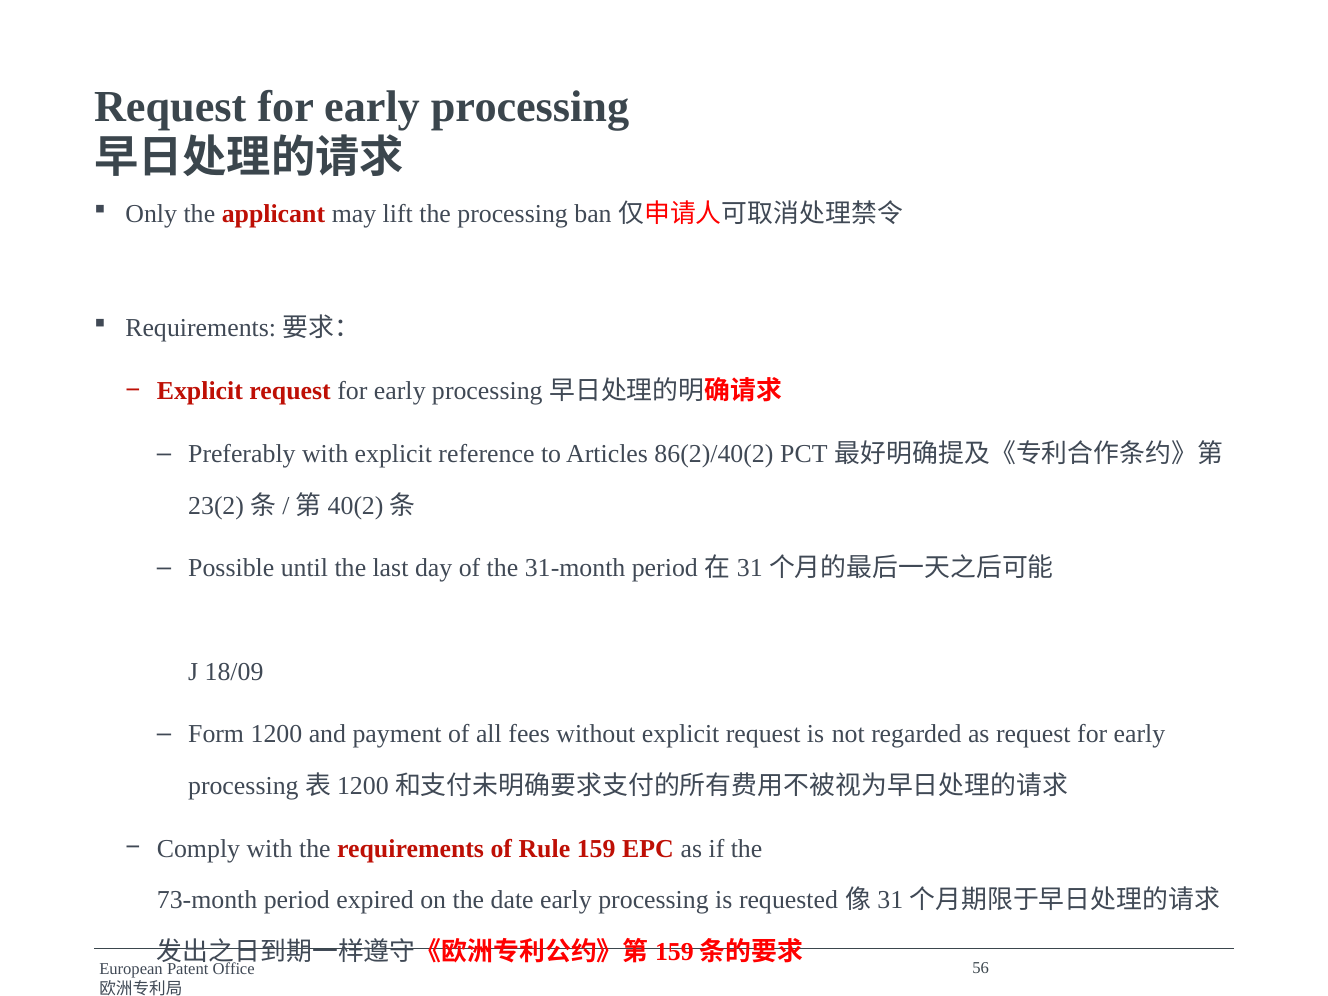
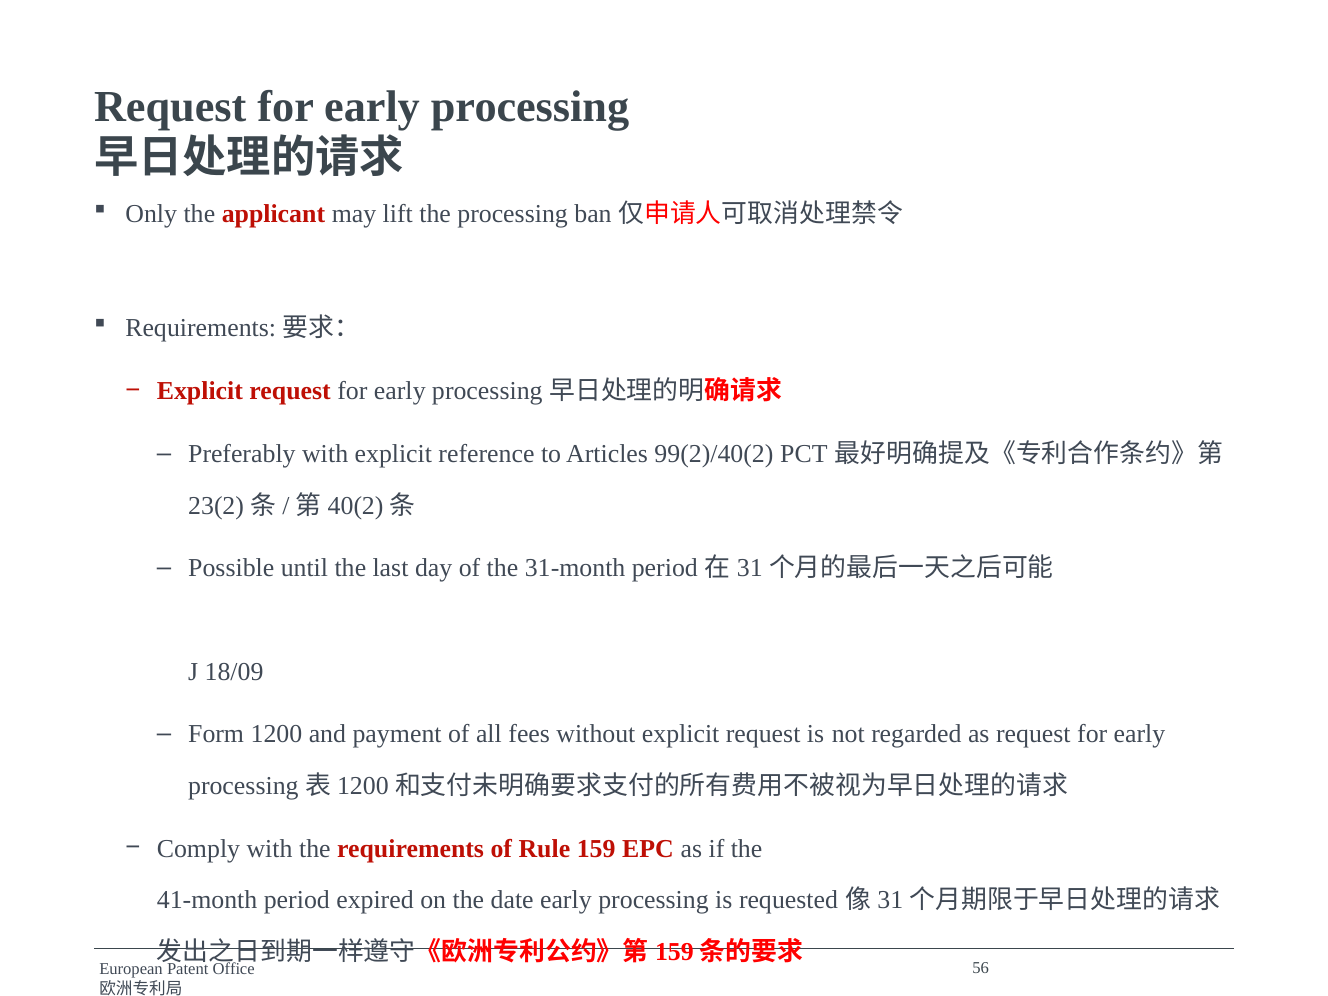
86(2)/40(2: 86(2)/40(2 -> 99(2)/40(2 (714, 454)
73-month: 73-month -> 41-month (207, 900)
